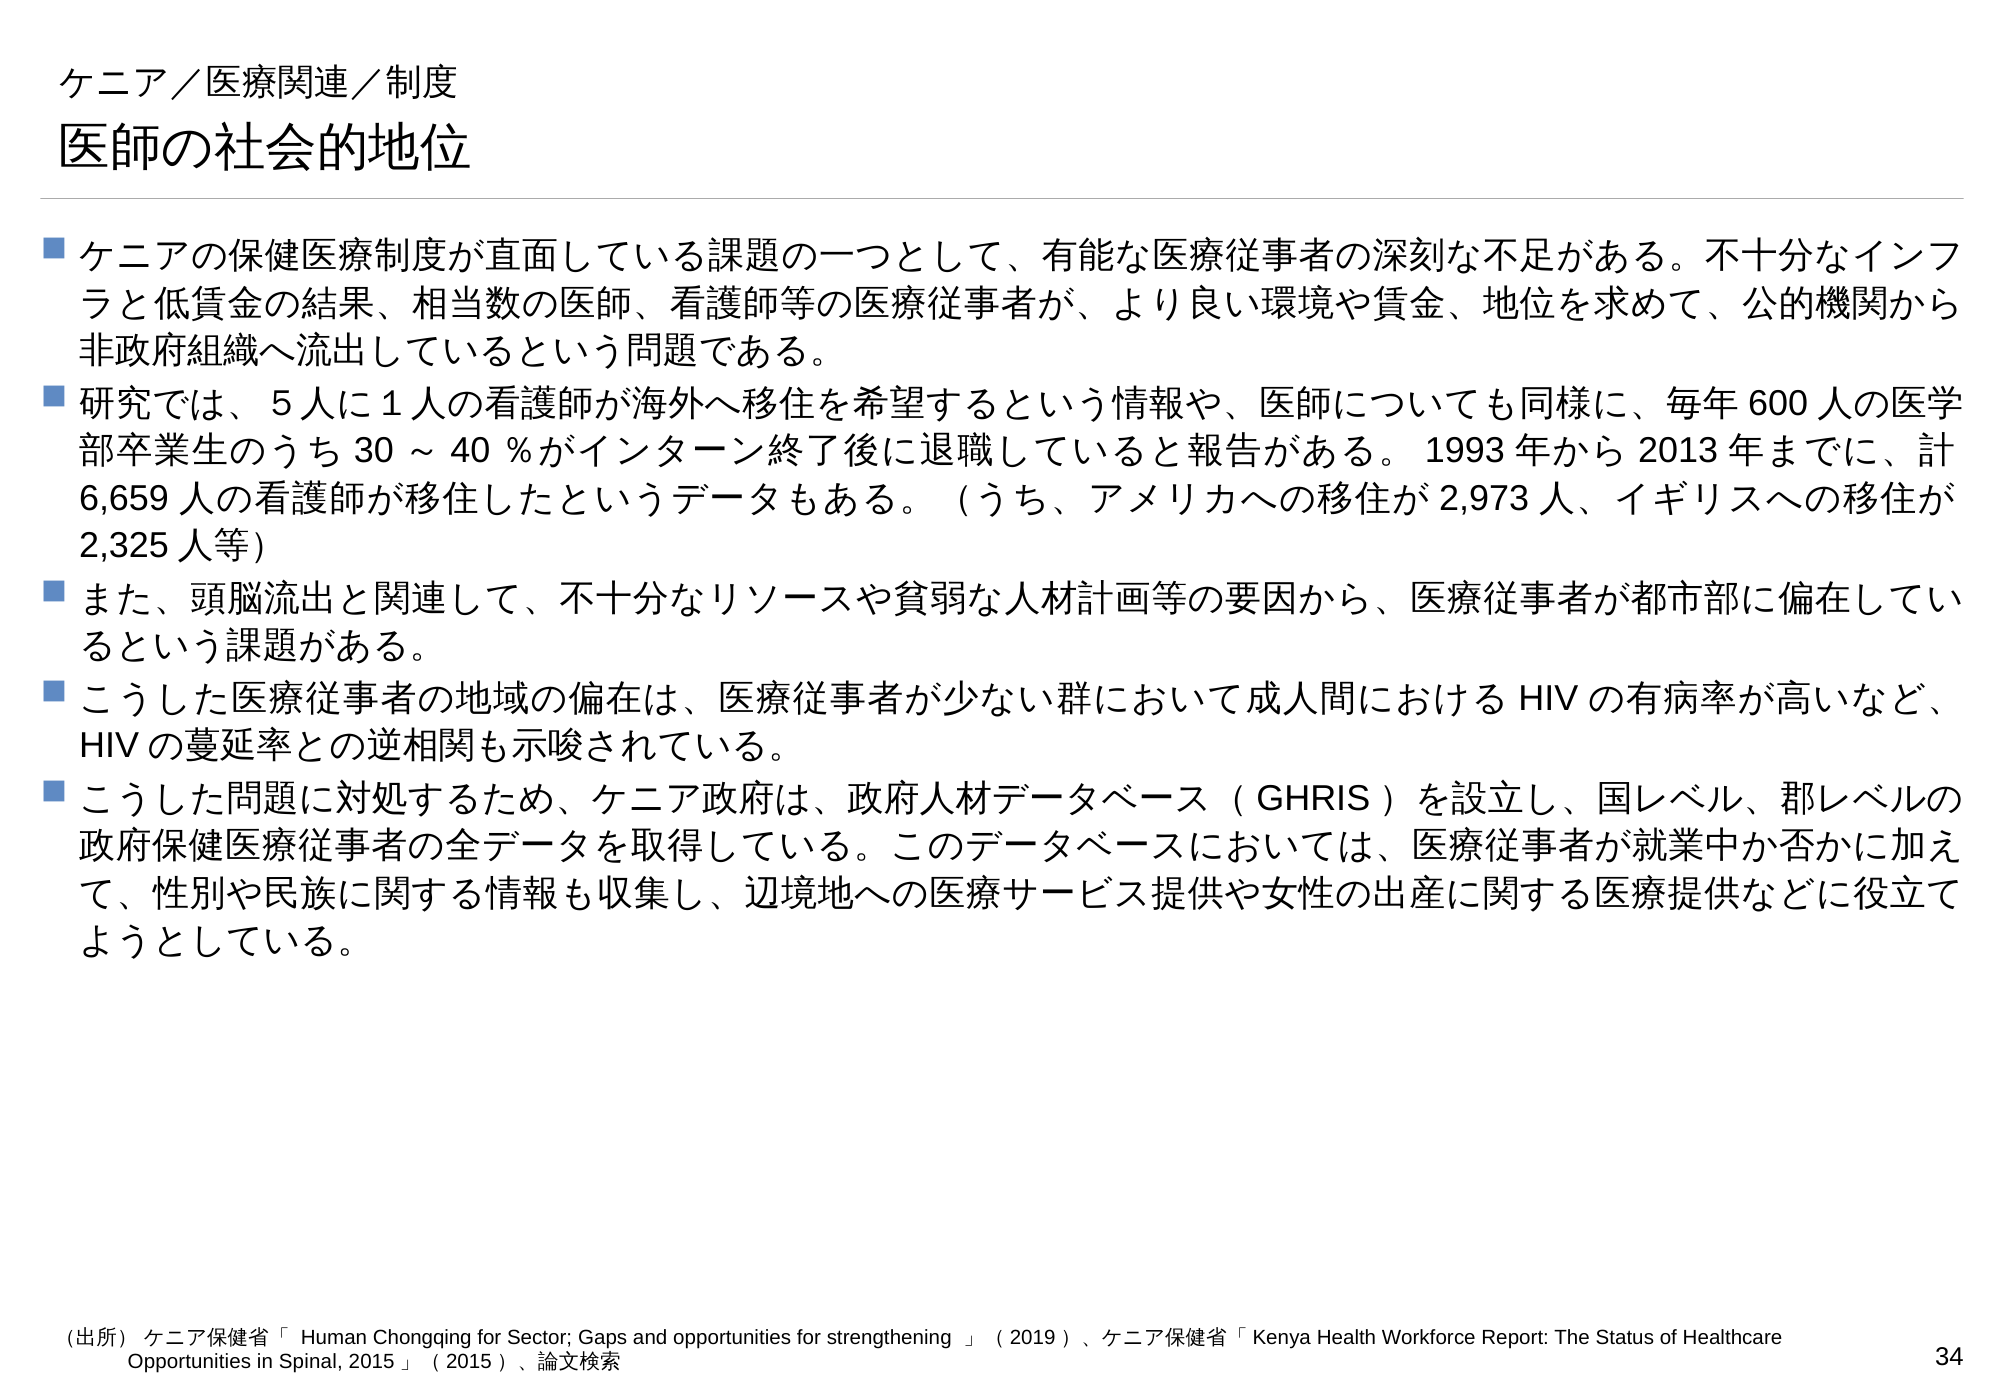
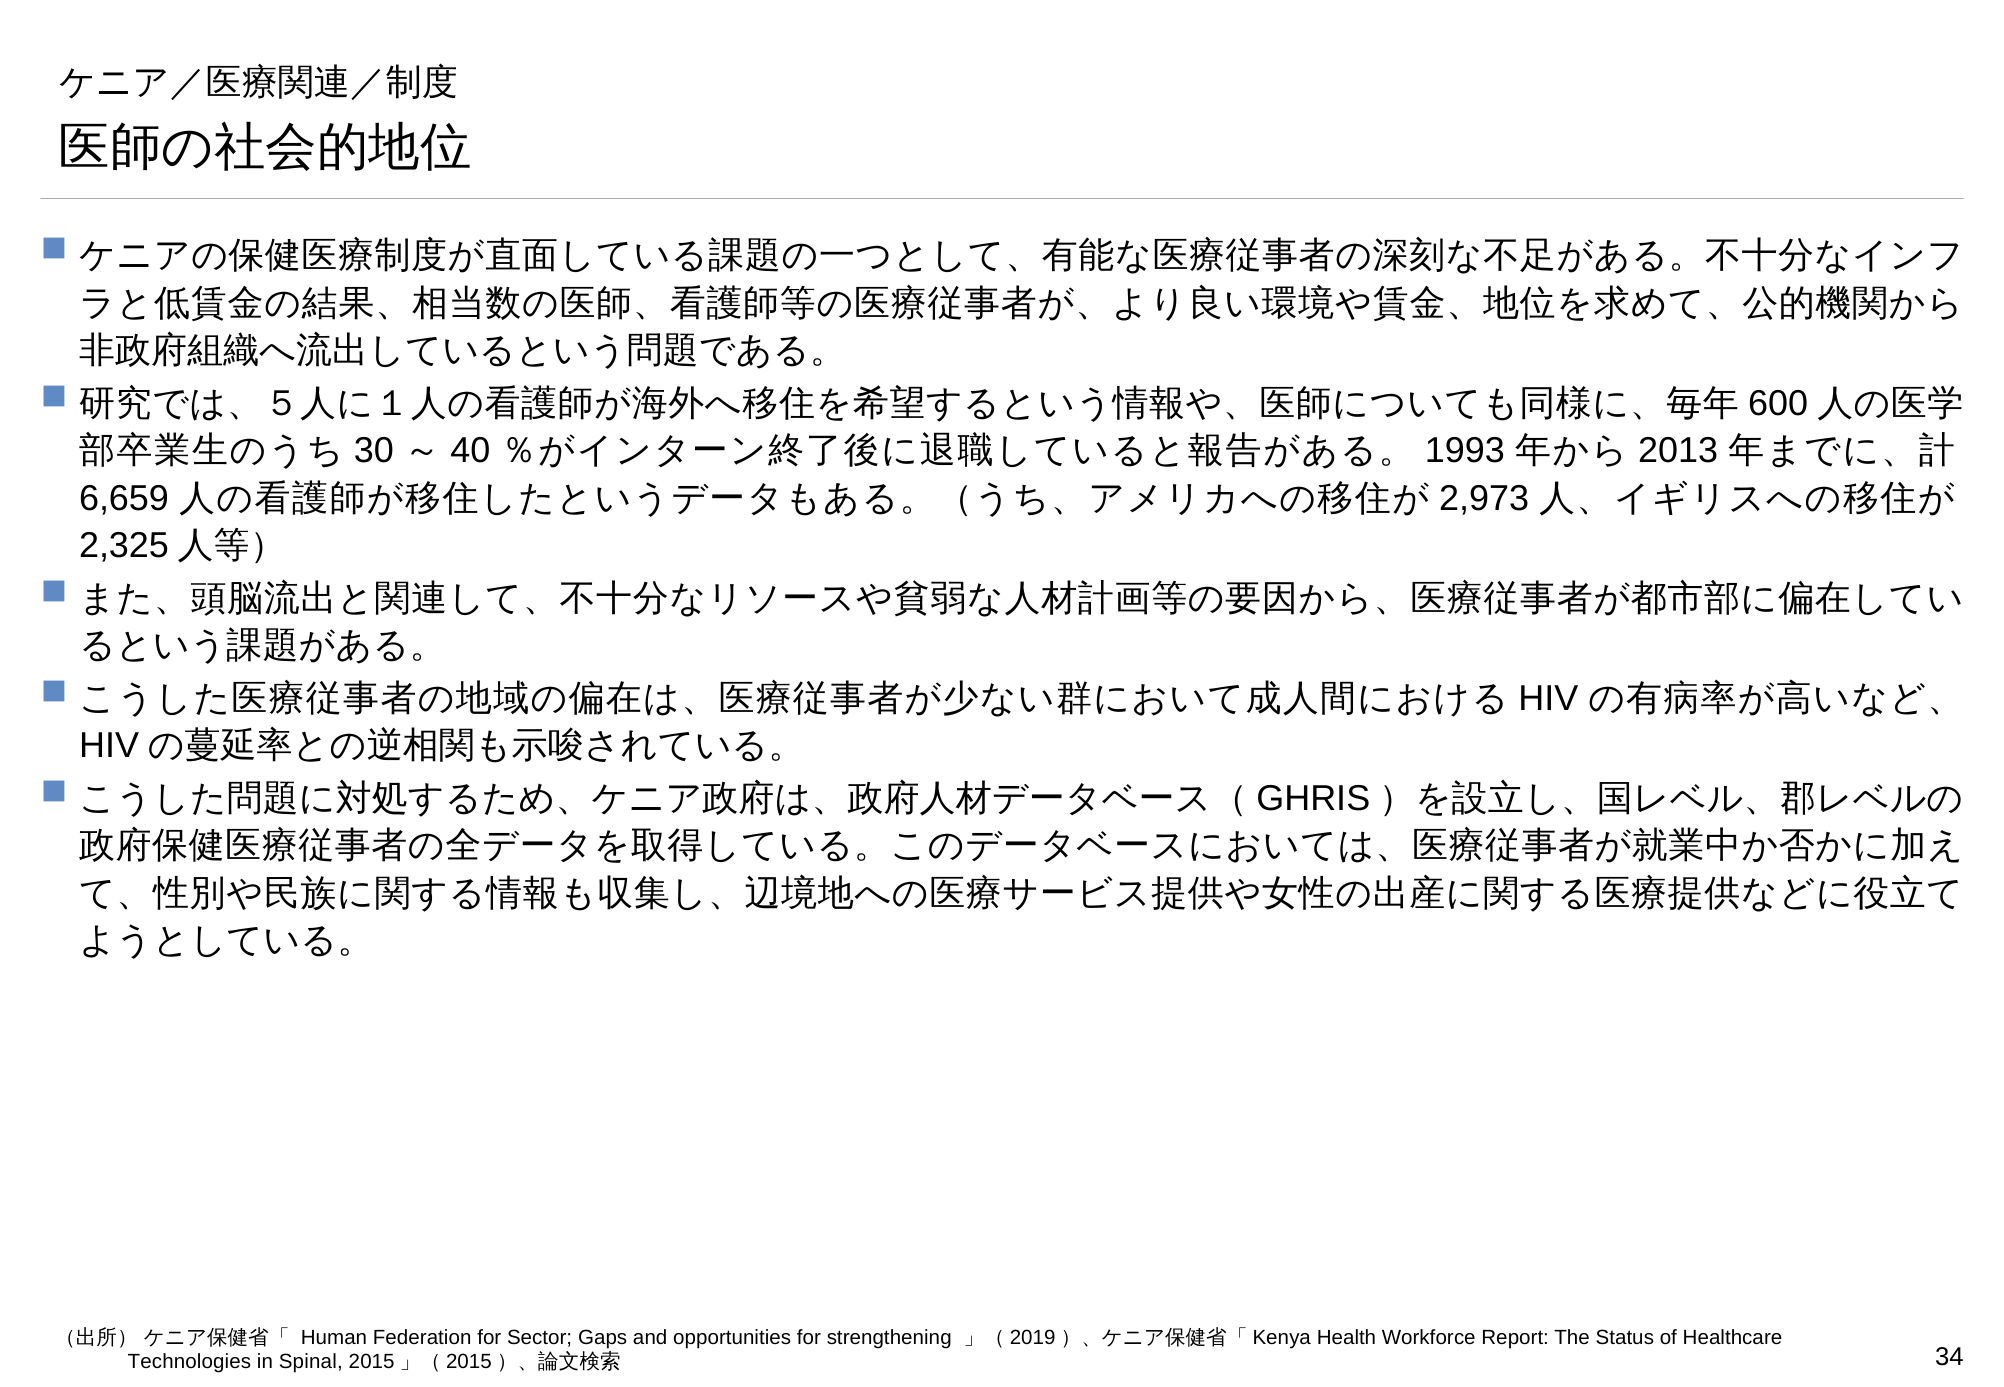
Chongqing: Chongqing -> Federation (422, 1338)
Opportunities: Opportunities -> Technologies (189, 1362)
